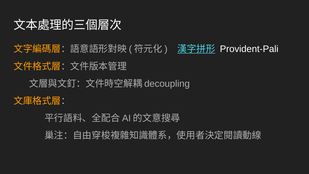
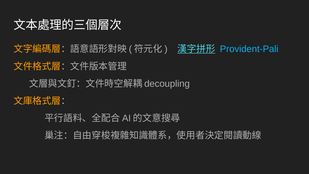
Provident-Pali colour: white -> light blue (249, 49)
